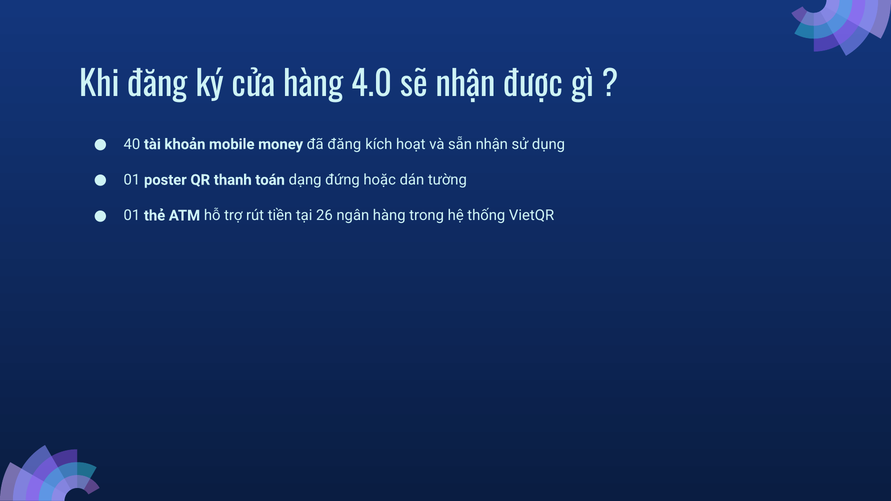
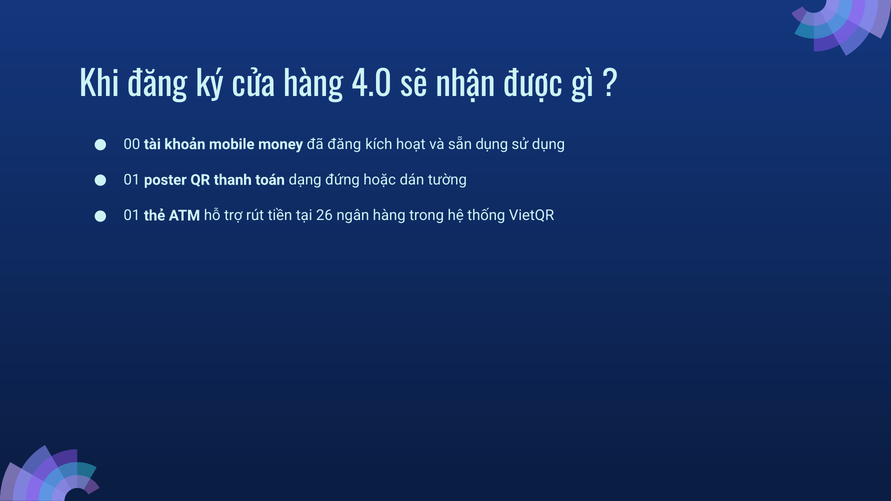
40: 40 -> 00 (132, 144)
sẵn nhận: nhận -> dụng (492, 144)
